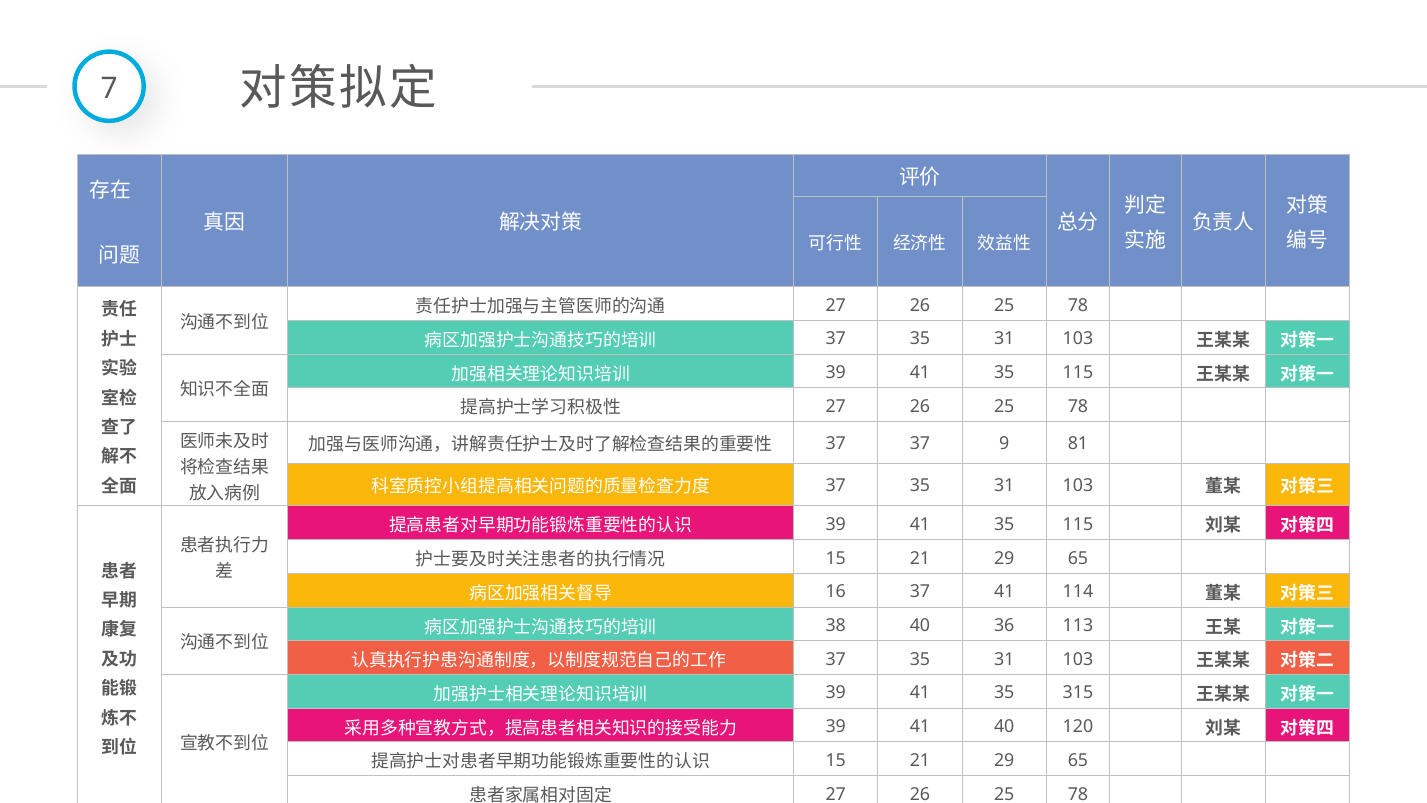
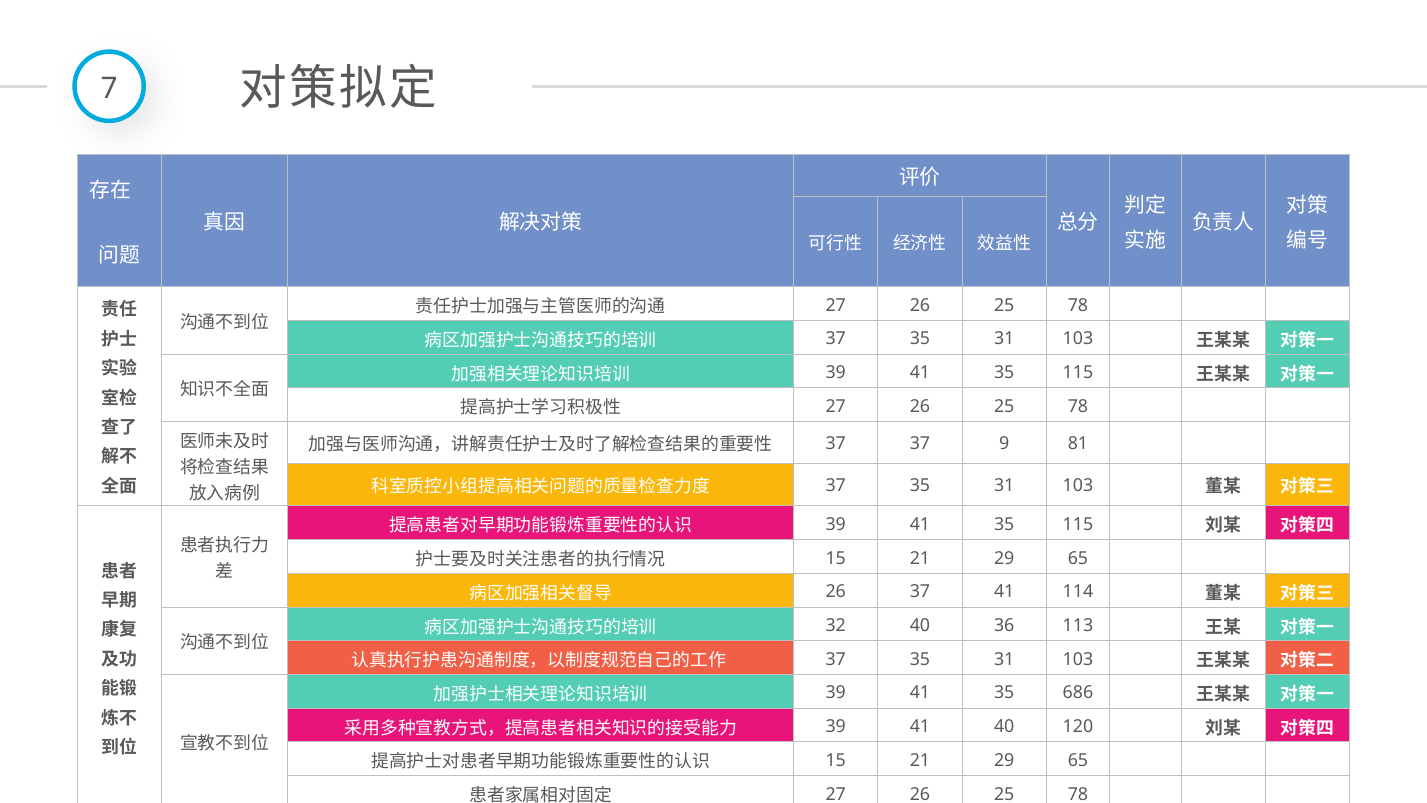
16: 16 -> 26 (836, 592)
38: 38 -> 32 (836, 625)
315: 315 -> 686 (1078, 693)
